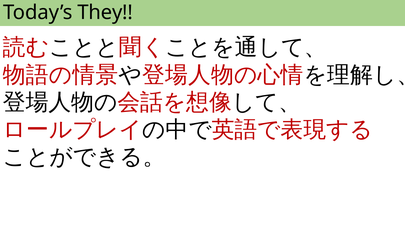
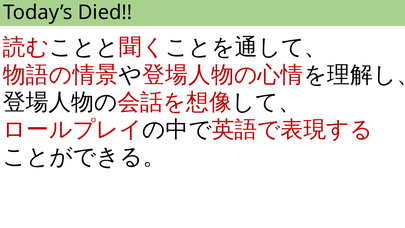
They: They -> Died (105, 12)
